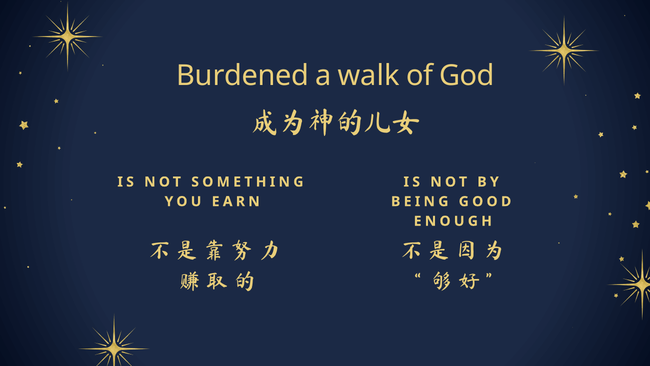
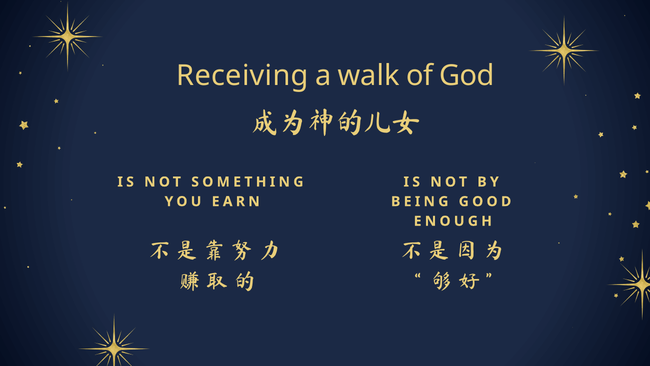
Burdened: Burdened -> Receiving (242, 76)
